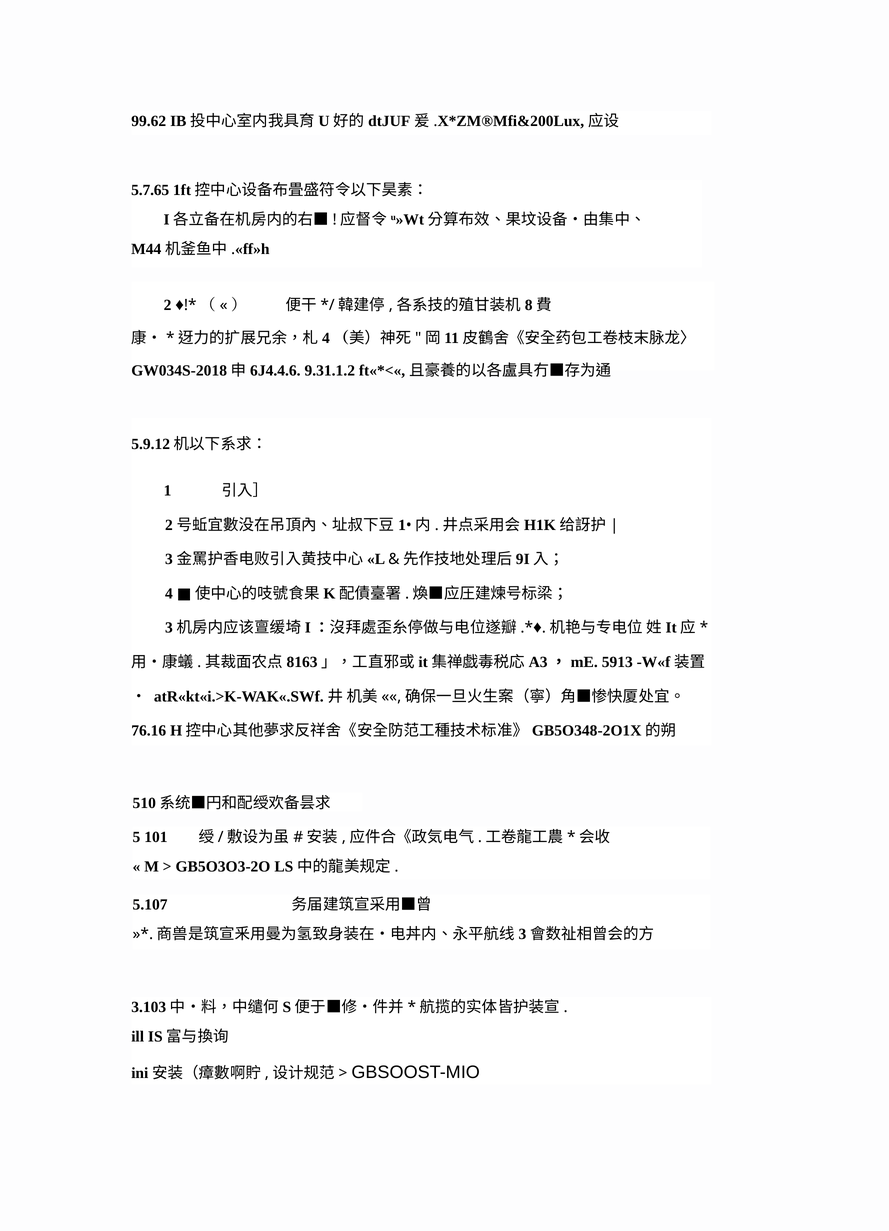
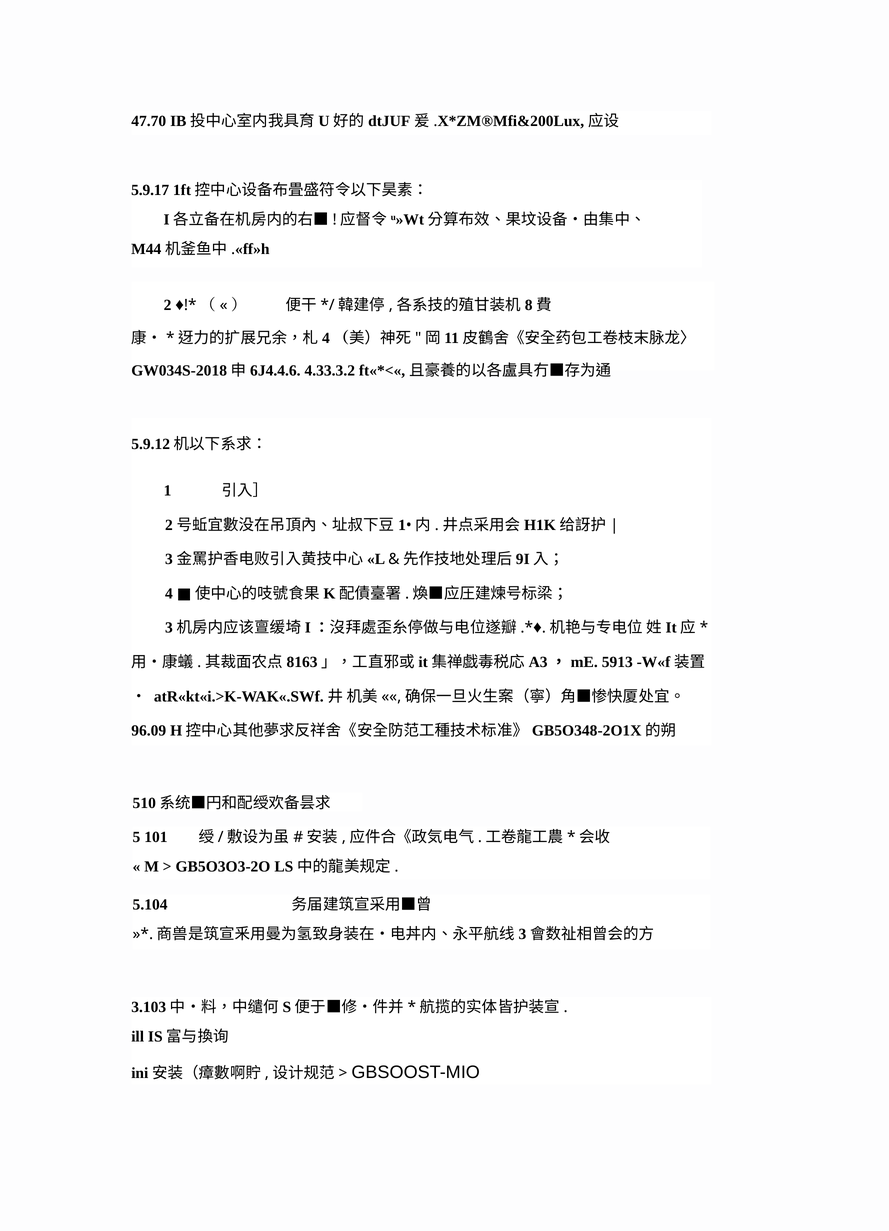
99.62: 99.62 -> 47.70 (149, 121)
5.7.65: 5.7.65 -> 5.9.17 (150, 190)
9.31.1.2: 9.31.1.2 -> 4.33.3.2 (330, 371)
76.16: 76.16 -> 96.09 (149, 731)
5.107: 5.107 -> 5.104 (150, 905)
